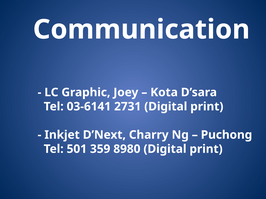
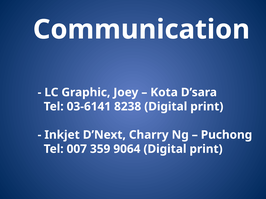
2731: 2731 -> 8238 (128, 107)
501: 501 -> 007 (77, 149)
8980: 8980 -> 9064 (127, 149)
